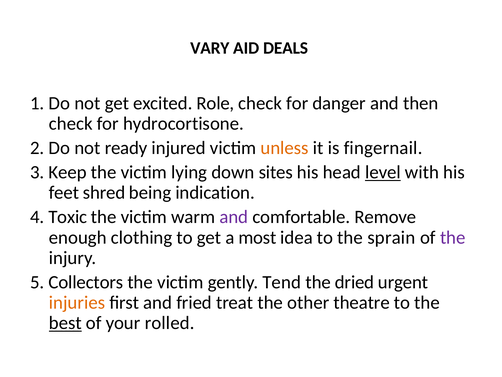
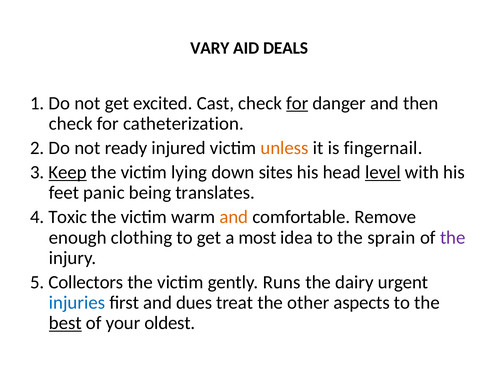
Role: Role -> Cast (215, 103)
for underline: none -> present (297, 103)
hydrocortisone: hydrocortisone -> catheterization (183, 123)
Keep underline: none -> present (68, 172)
shred: shred -> panic (104, 192)
indication: indication -> translates (215, 192)
and colour: purple -> orange (234, 217)
Tend: Tend -> Runs (282, 282)
dried: dried -> dairy (354, 282)
injuries colour: orange -> blue (77, 302)
fried: fried -> dues (194, 302)
theatre: theatre -> aspects (362, 302)
rolled: rolled -> oldest (170, 323)
